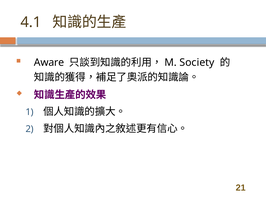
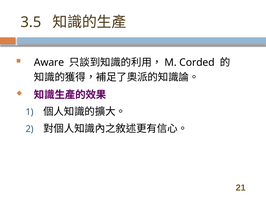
4.1: 4.1 -> 3.5 (31, 22)
Society: Society -> Corded (197, 62)
